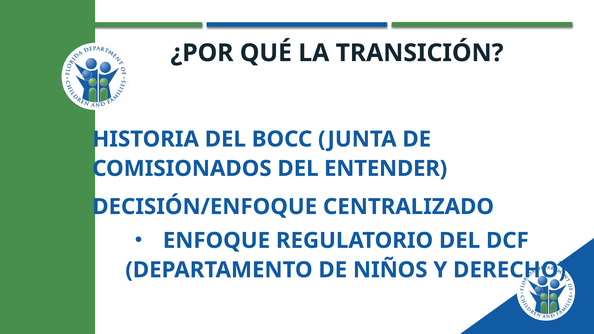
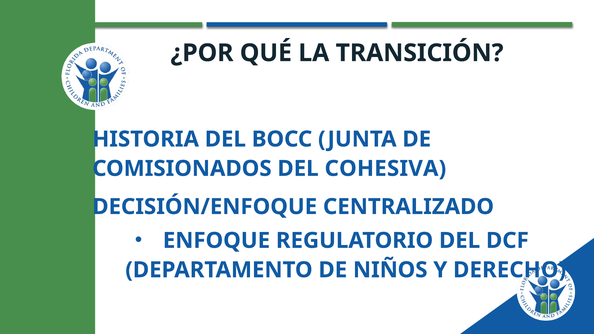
ENTENDER: ENTENDER -> COHESIVA (385, 169)
